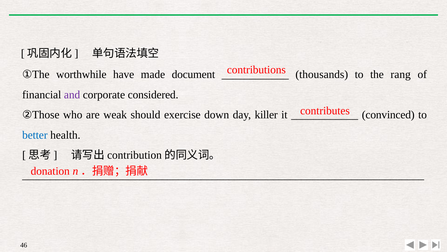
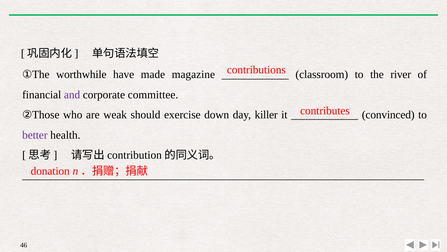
document: document -> magazine (193, 74)
thousands: thousands -> classroom (322, 74)
rang: rang -> river (401, 74)
considered: considered -> committee (153, 94)
better colour: blue -> purple (35, 135)
